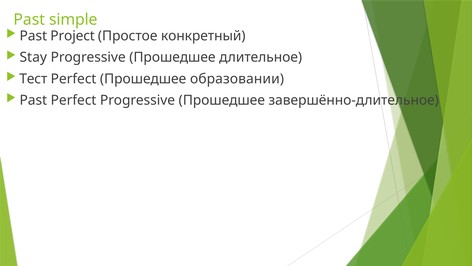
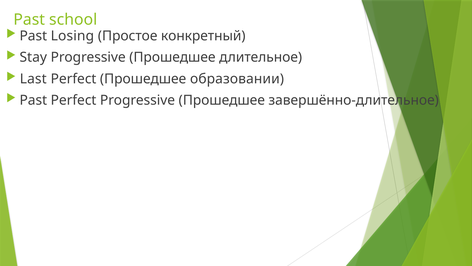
simple: simple -> school (73, 20)
Project: Project -> Losing (72, 36)
Тест: Тест -> Last (33, 79)
